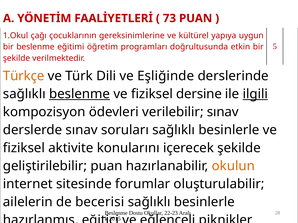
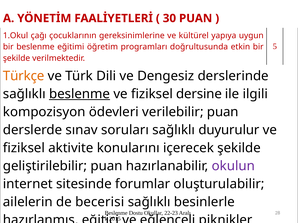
73: 73 -> 30 (169, 18)
Eşliğinde: Eşliğinde -> Dengesiz (166, 76)
ilgili underline: present -> none (255, 94)
verilebilir sınav: sınav -> puan (223, 112)
soruları sağlıklı besinlerle: besinlerle -> duyurulur (229, 130)
okulun colour: orange -> purple (233, 166)
